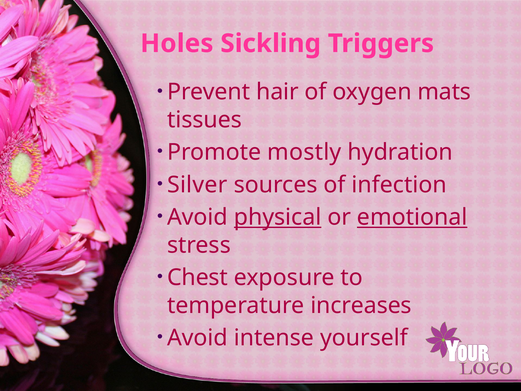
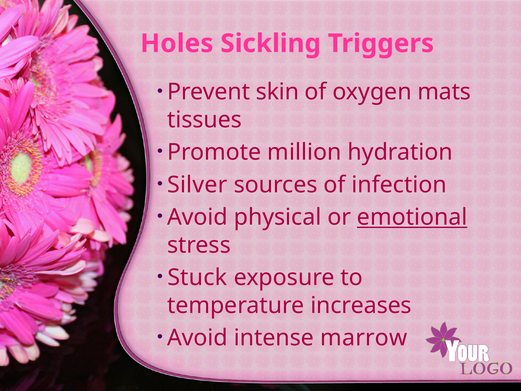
hair: hair -> skin (277, 92)
mostly: mostly -> million (304, 152)
physical underline: present -> none (278, 217)
Chest: Chest -> Stuck (197, 277)
yourself: yourself -> marrow (364, 338)
